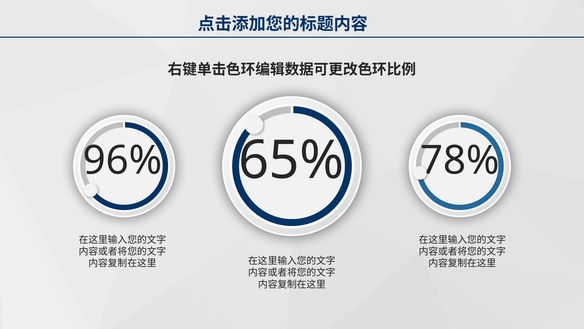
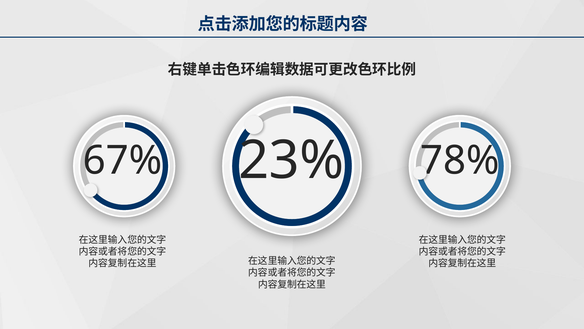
65%: 65% -> 23% (291, 160)
96%: 96% -> 67% (123, 160)
